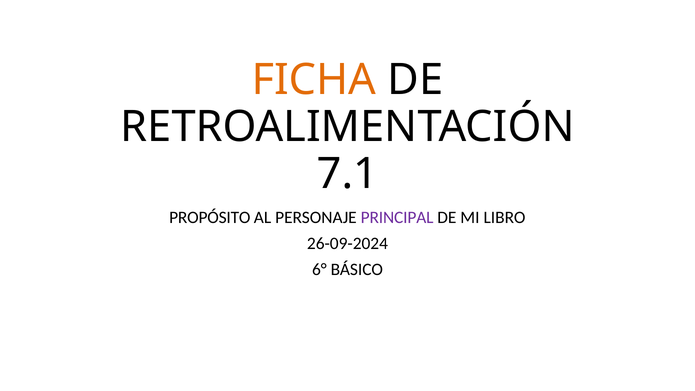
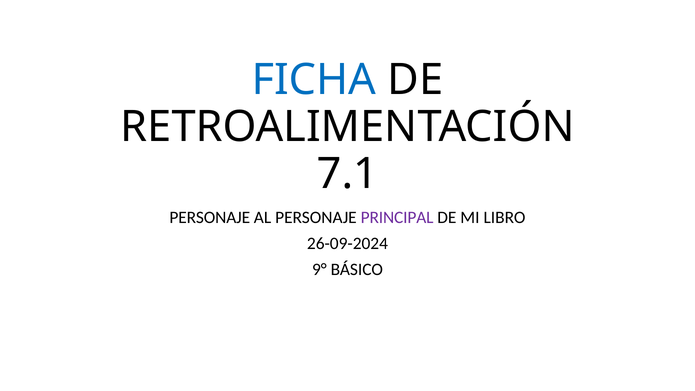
FICHA colour: orange -> blue (314, 80)
PROPÓSITO: PROPÓSITO -> PERSONAJE (210, 217)
6°: 6° -> 9° (319, 269)
